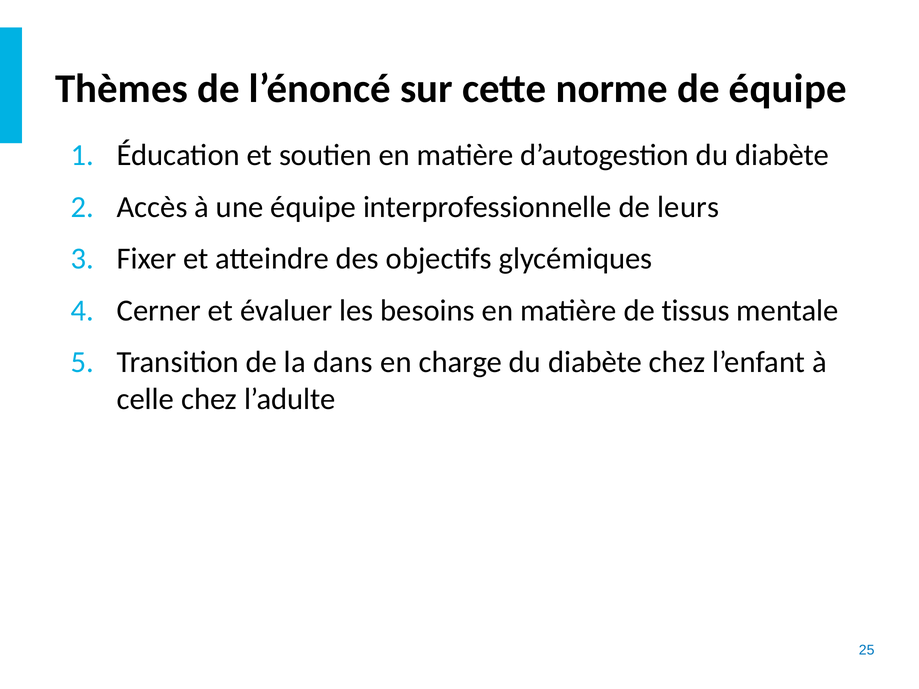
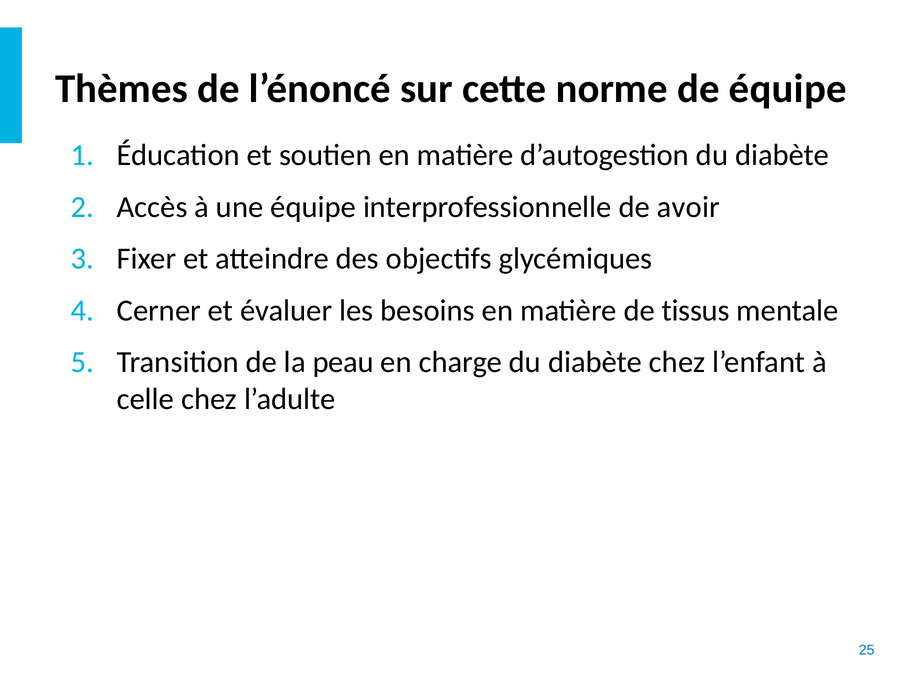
leurs: leurs -> avoir (688, 207)
dans: dans -> peau (343, 362)
